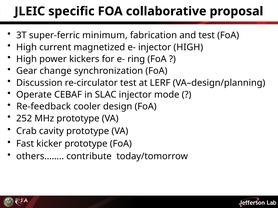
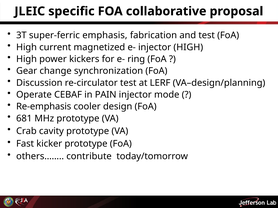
minimum: minimum -> emphasis (105, 35)
SLAC: SLAC -> PAIN (106, 95)
Re-feedback: Re-feedback -> Re-emphasis (44, 107)
252: 252 -> 681 (24, 119)
